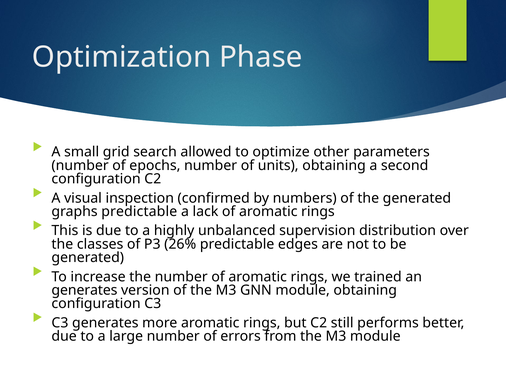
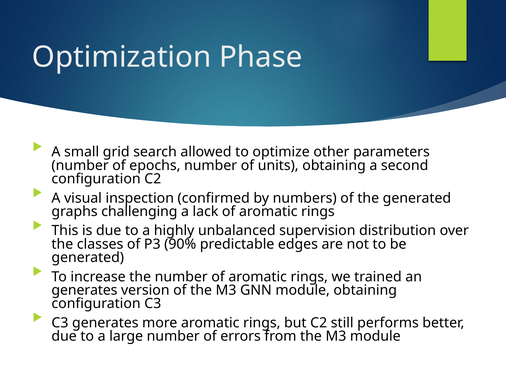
graphs predictable: predictable -> challenging (139, 212)
26%: 26% -> 90% (180, 244)
